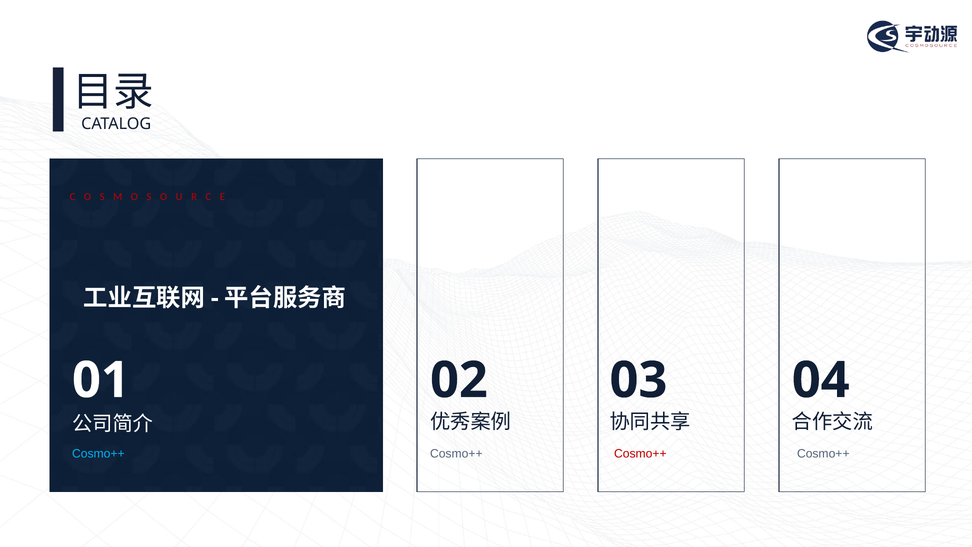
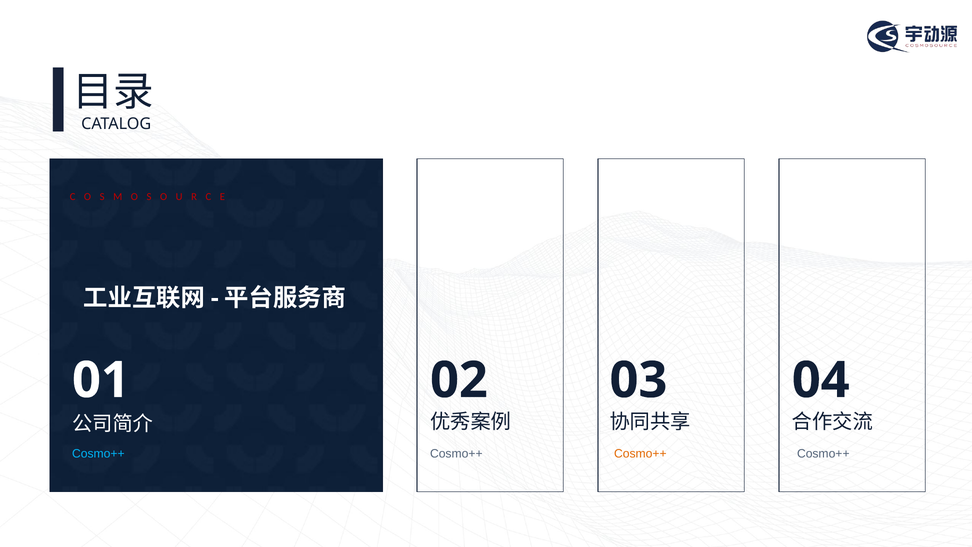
Cosmo++ colour: red -> orange (640, 453)
